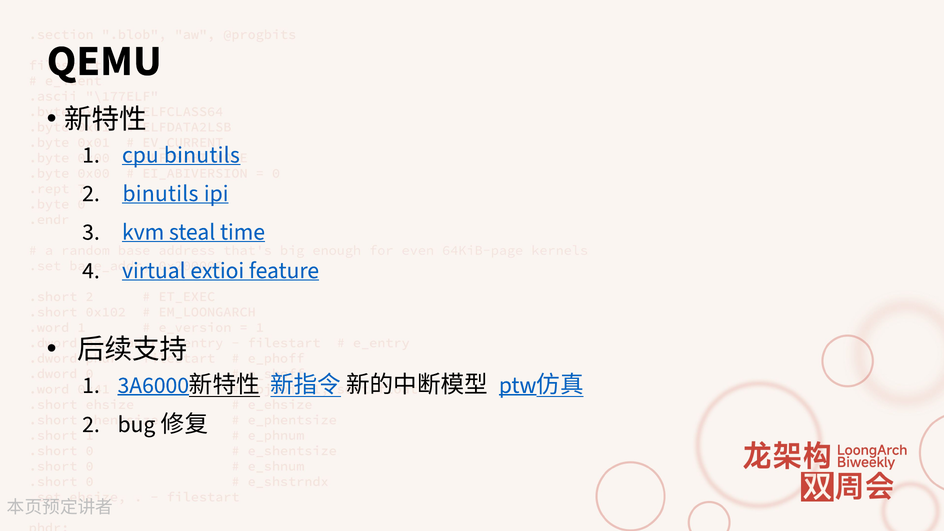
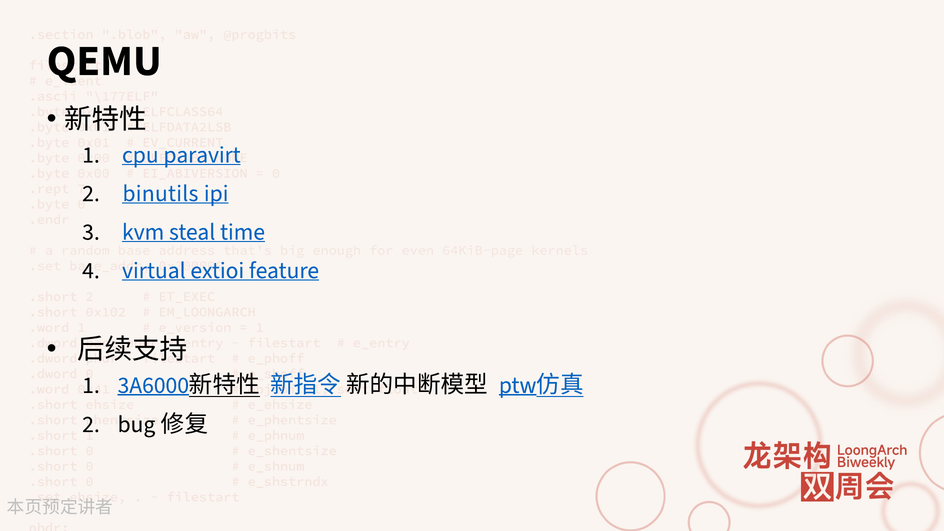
cpu binutils: binutils -> paravirt (202, 155)
